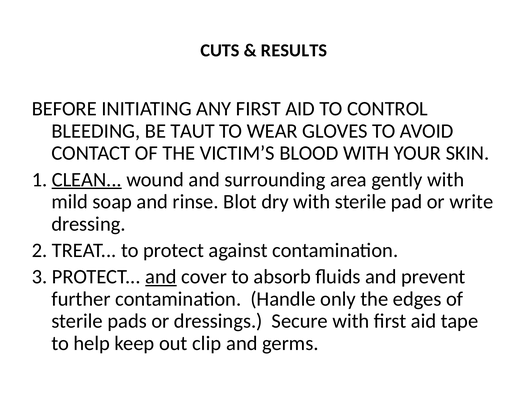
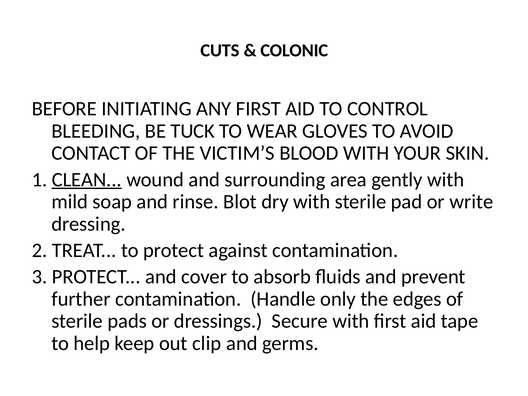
RESULTS: RESULTS -> COLONIC (294, 51)
TAUT: TAUT -> TUCK (193, 131)
and underline: present -> none (161, 277)
